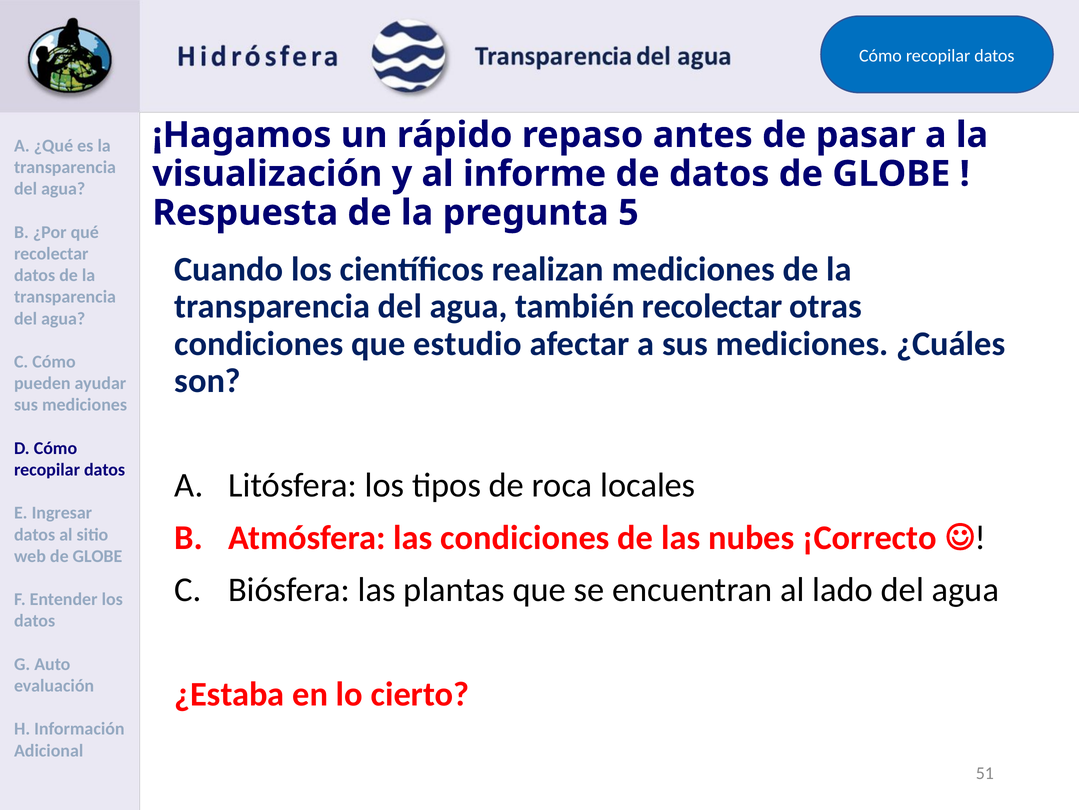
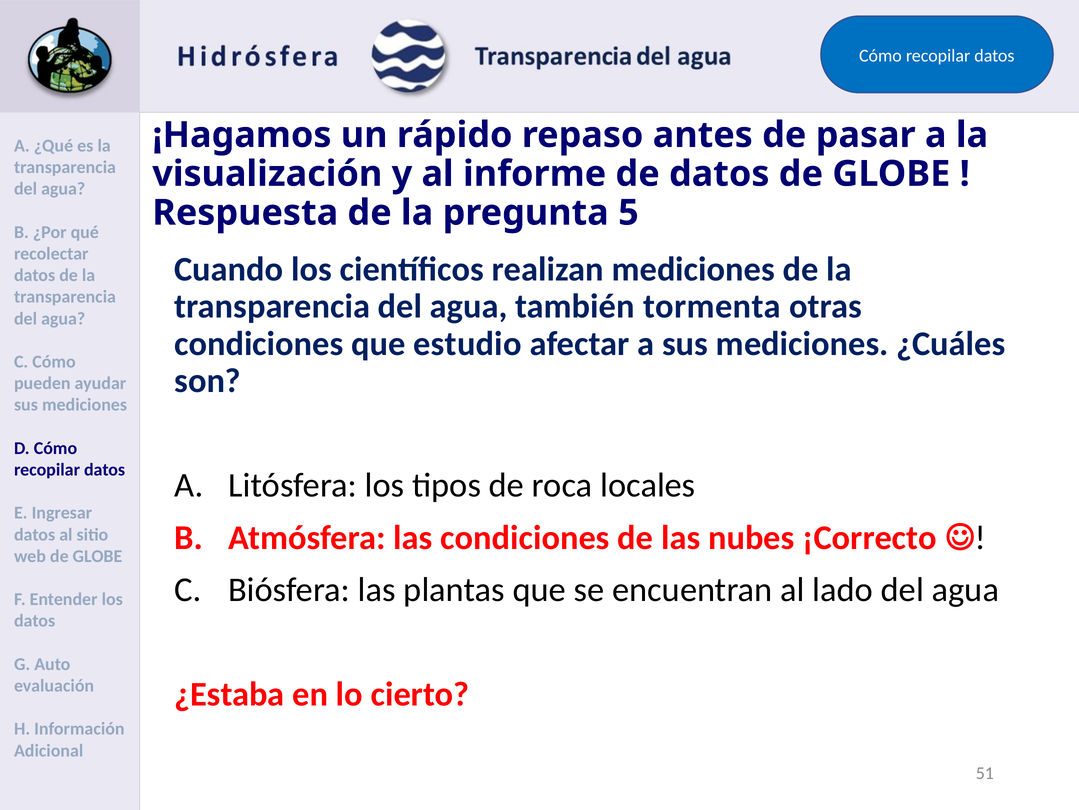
también recolectar: recolectar -> tormenta (712, 306)
